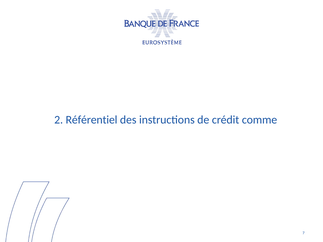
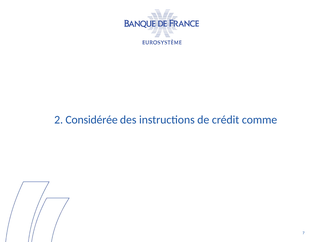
Référentiel: Référentiel -> Considérée (92, 120)
